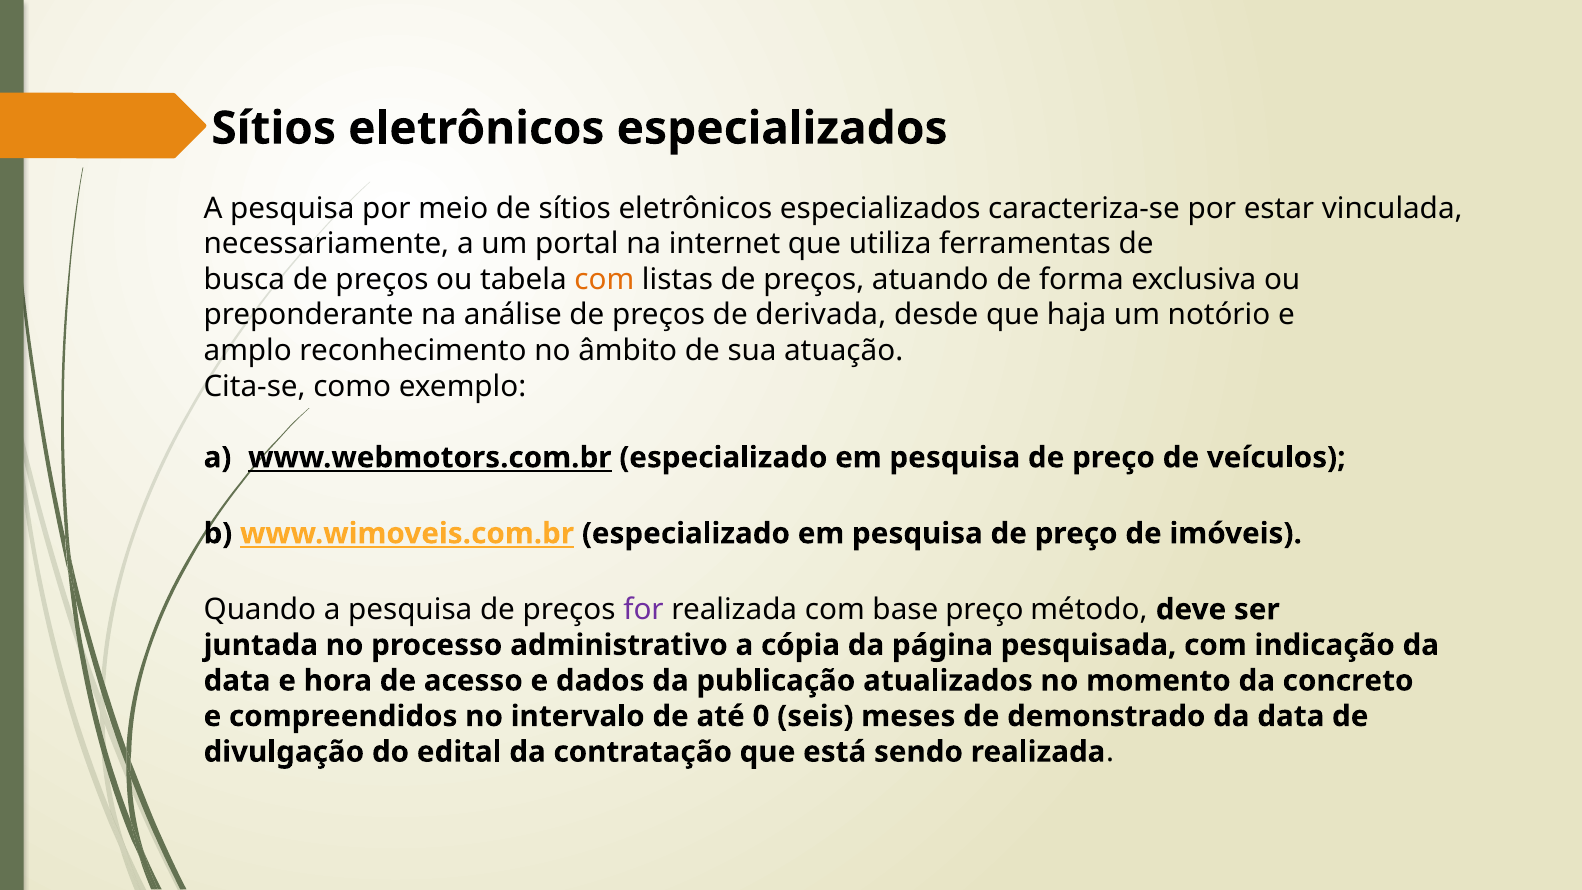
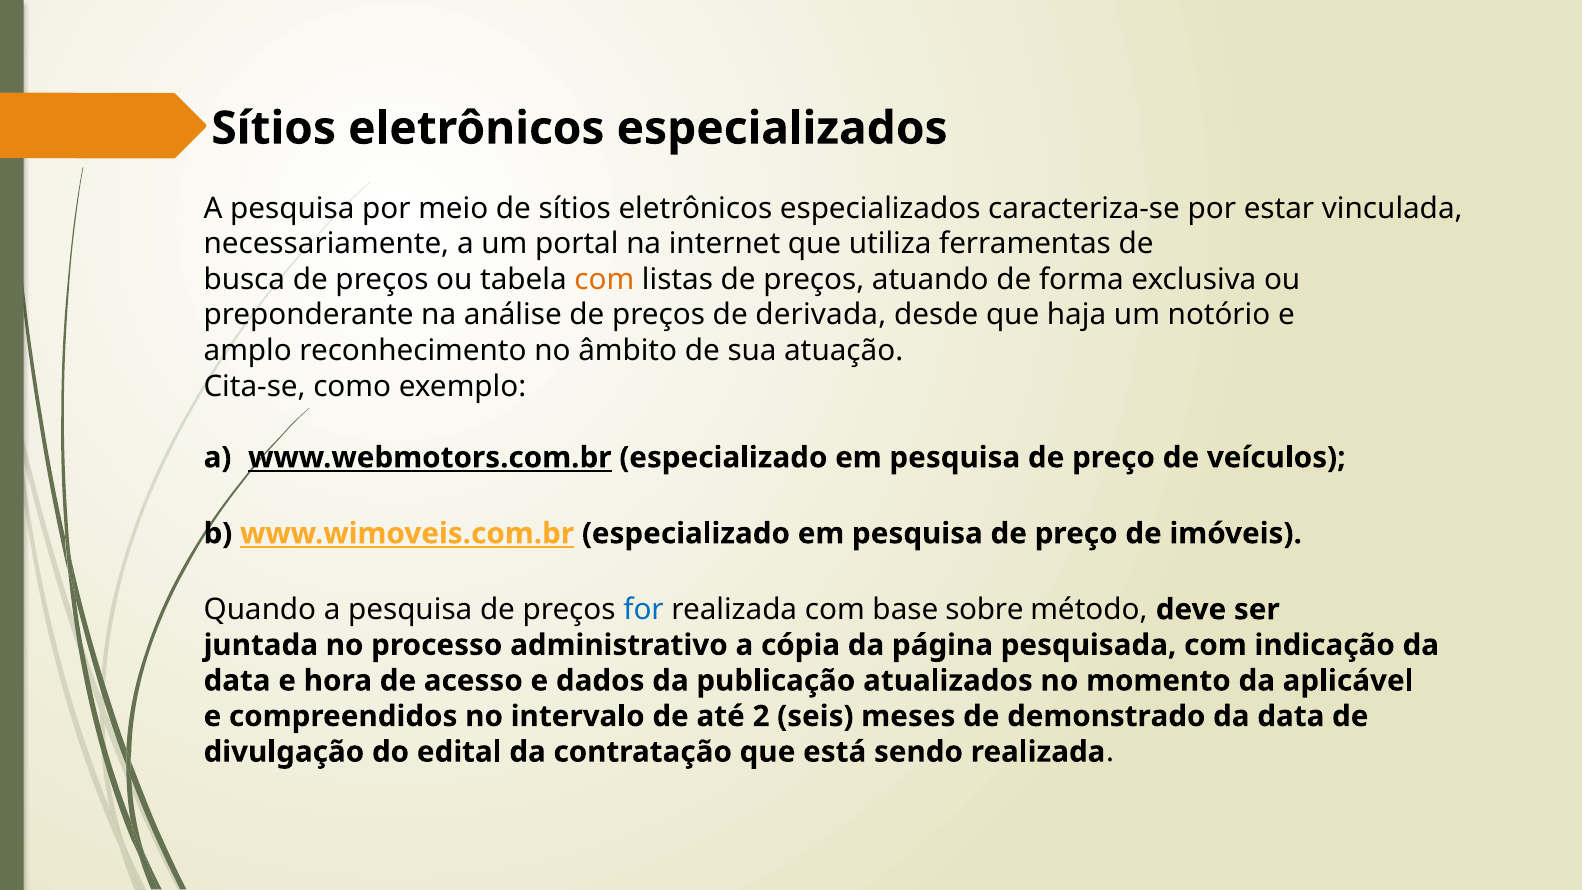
for colour: purple -> blue (644, 609)
base preço: preço -> sobre (984, 609)
concreto: concreto -> aplicável (1348, 681)
0: 0 -> 2 (761, 716)
